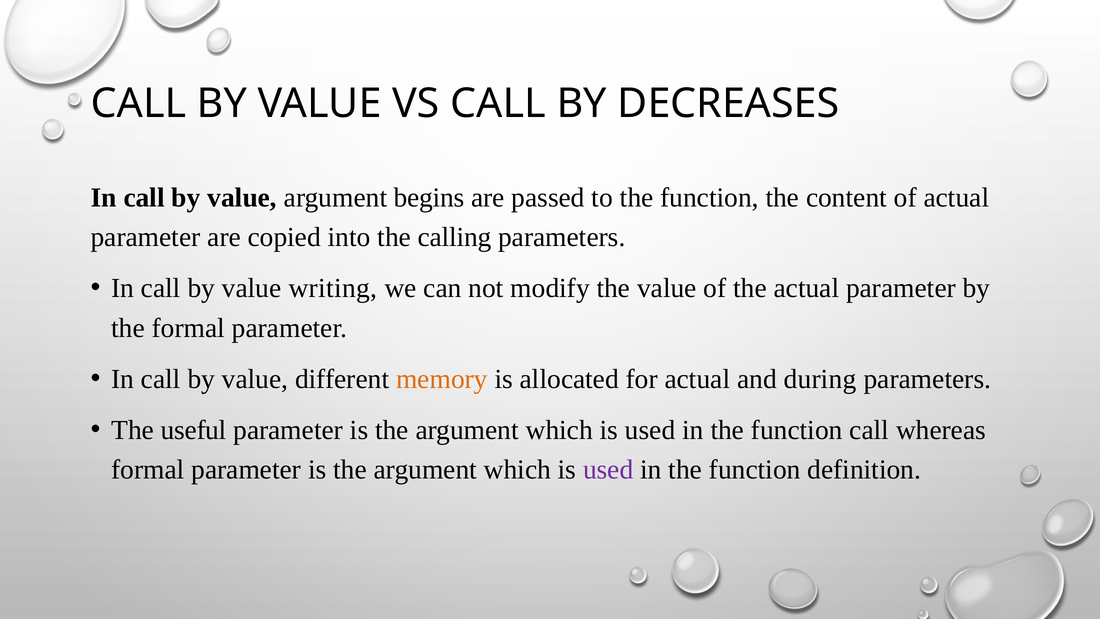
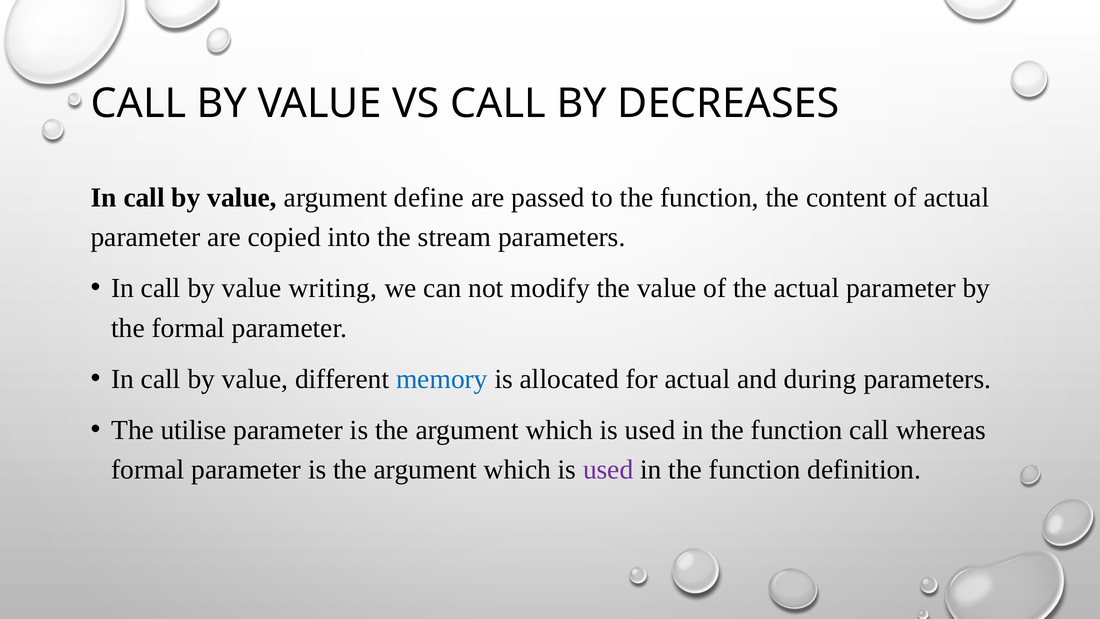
begins: begins -> define (429, 198)
calling: calling -> stream (455, 237)
memory colour: orange -> blue (442, 379)
useful: useful -> utilise (194, 430)
